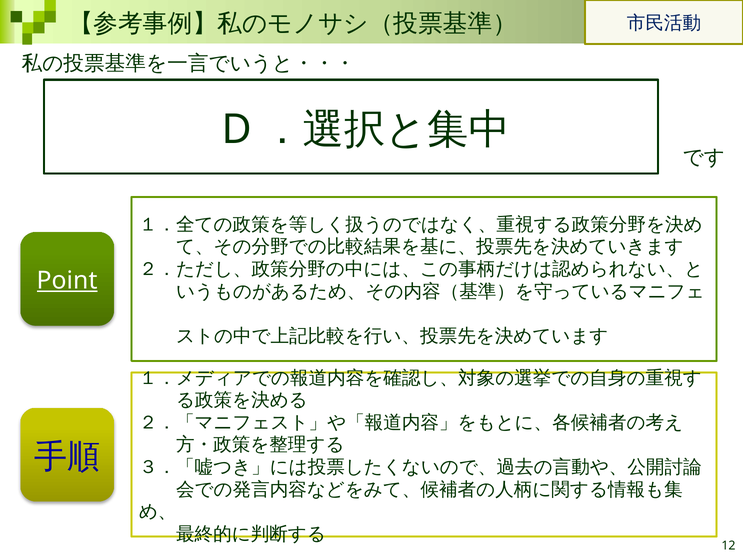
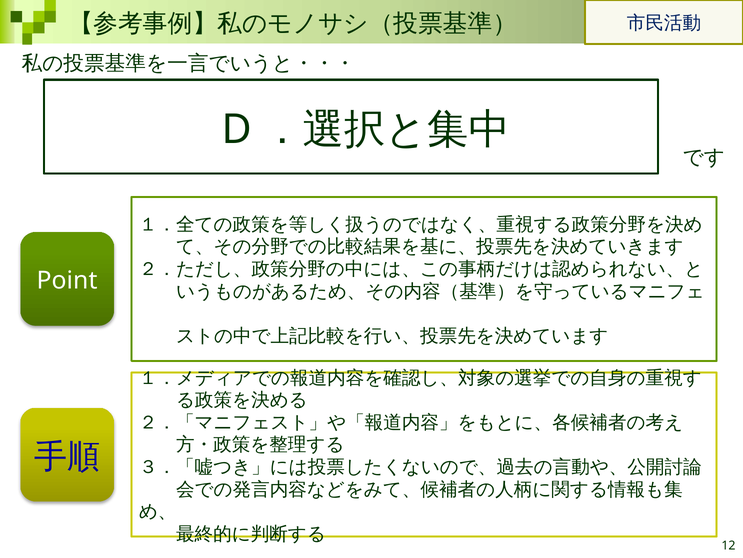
Point underline: present -> none (67, 280)
